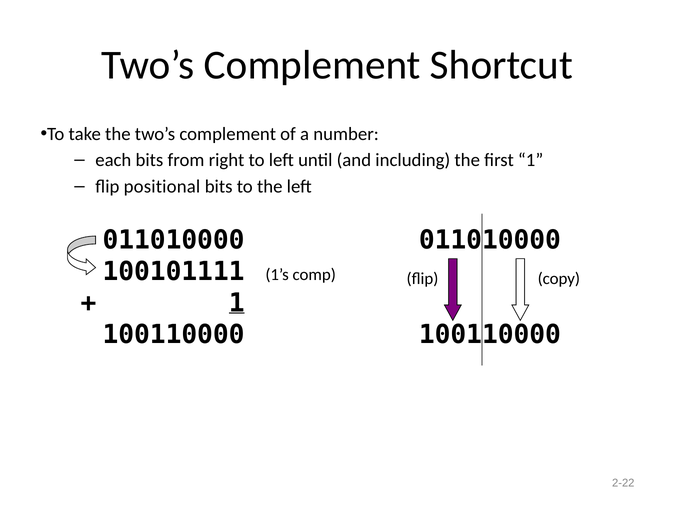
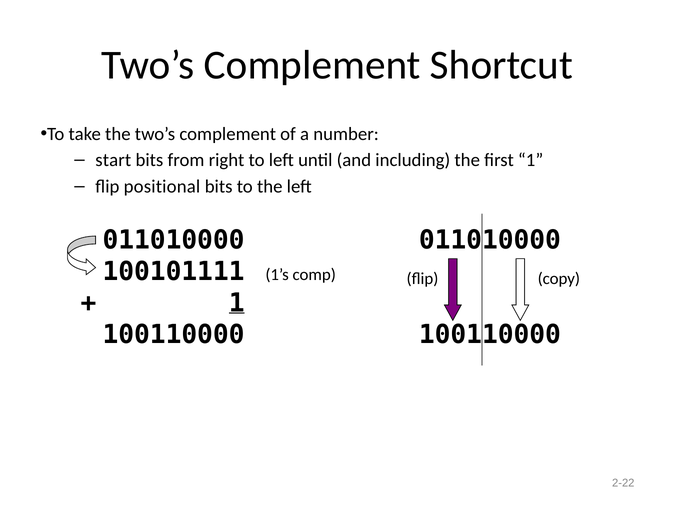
each: each -> start (113, 160)
